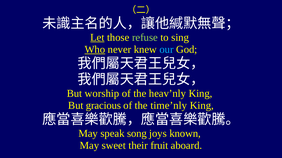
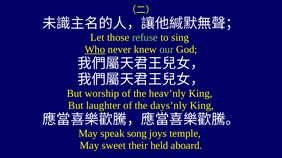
Let underline: present -> none (97, 38)
our colour: light blue -> light green (167, 50)
gracious: gracious -> laughter (103, 106)
time’nly: time’nly -> days’nly (169, 106)
known: known -> temple (185, 134)
fruit: fruit -> held (159, 146)
